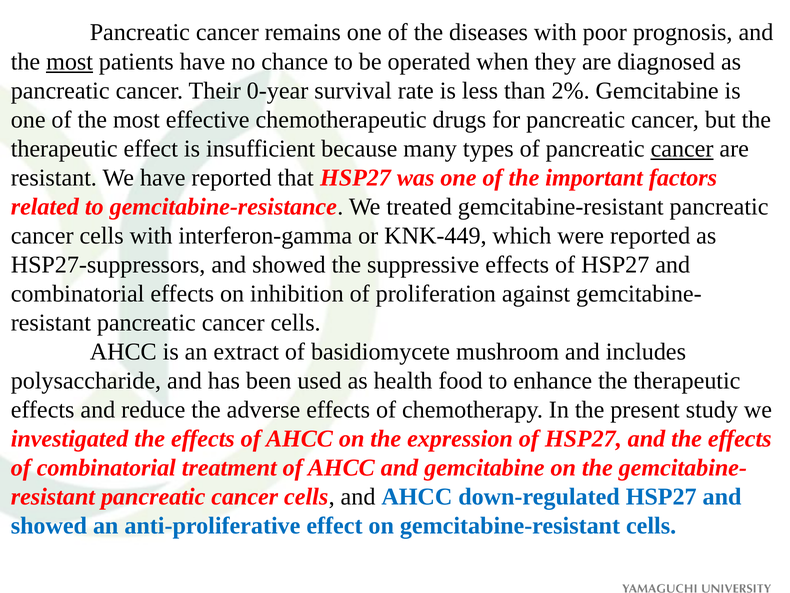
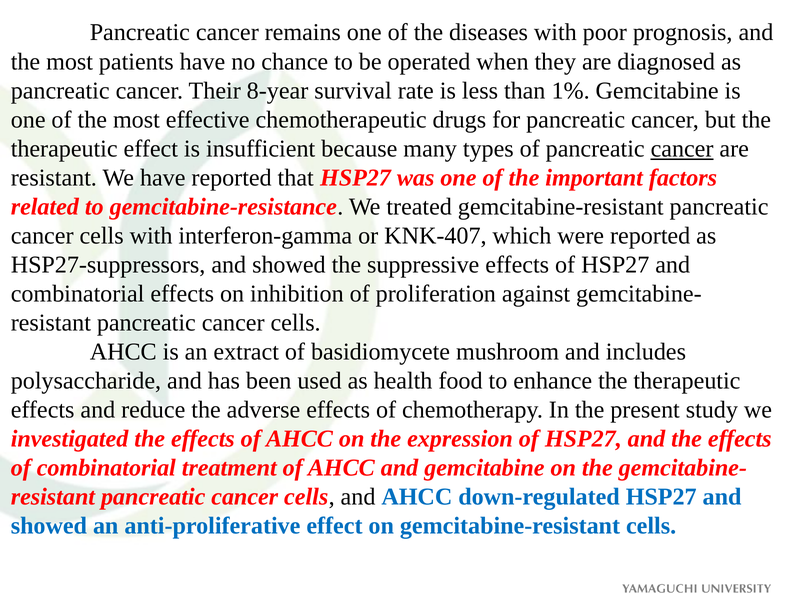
most underline: present -> none (70, 62)
0-year: 0-year -> 8-year (278, 91)
2%: 2% -> 1% (571, 91)
KNK-449: KNK-449 -> KNK-407 (435, 236)
